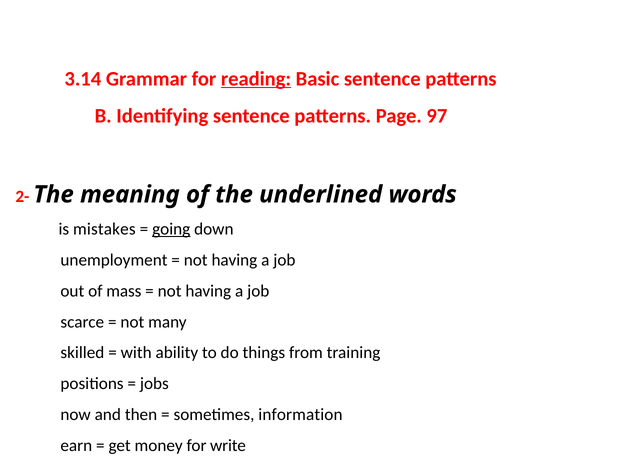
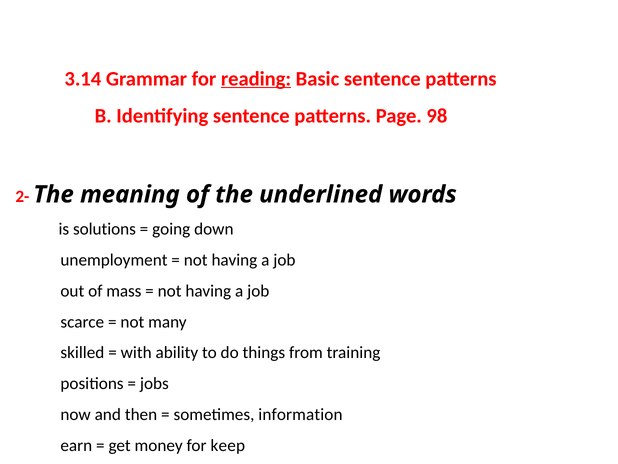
97: 97 -> 98 (437, 116)
mistakes: mistakes -> solutions (104, 229)
going underline: present -> none (171, 229)
write: write -> keep (228, 445)
